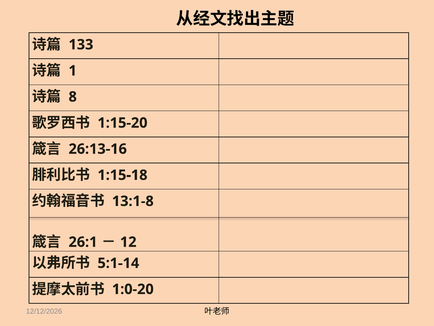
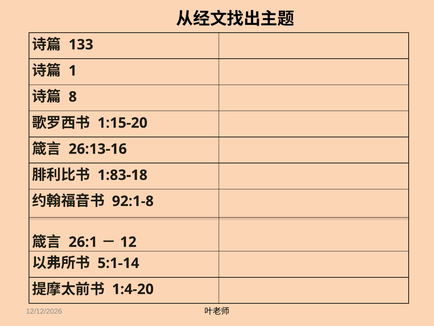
1:15-18: 1:15-18 -> 1:83-18 (122, 175)
13:1-8: 13:1-8 -> 92:1-8 (133, 201)
1:0-20: 1:0-20 -> 1:4-20 (133, 289)
